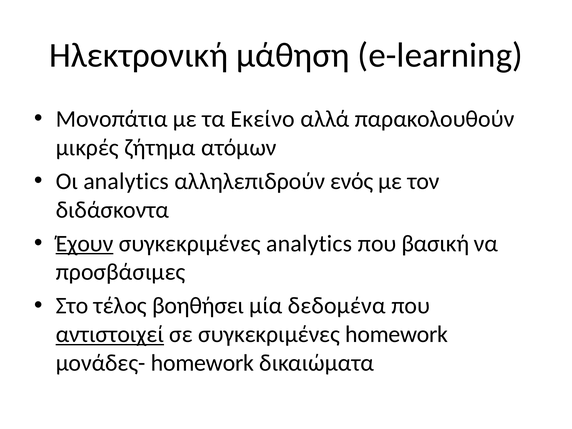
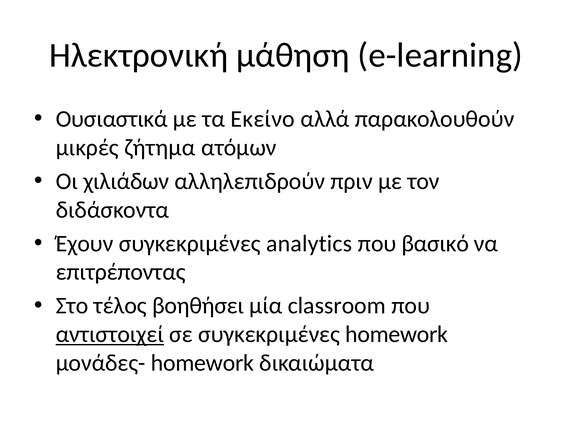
Μονοπάτια: Μονοπάτια -> Ουσιαστικά (112, 119)
Οι analytics: analytics -> χιλιάδων (126, 181)
ενός: ενός -> πριν (352, 181)
Έχουν underline: present -> none (85, 244)
βασική: βασική -> βασικό (435, 244)
προσβάσιμες: προσβάσιμες -> επιτρέποντας (121, 272)
δεδομένα: δεδομένα -> classroom (337, 306)
